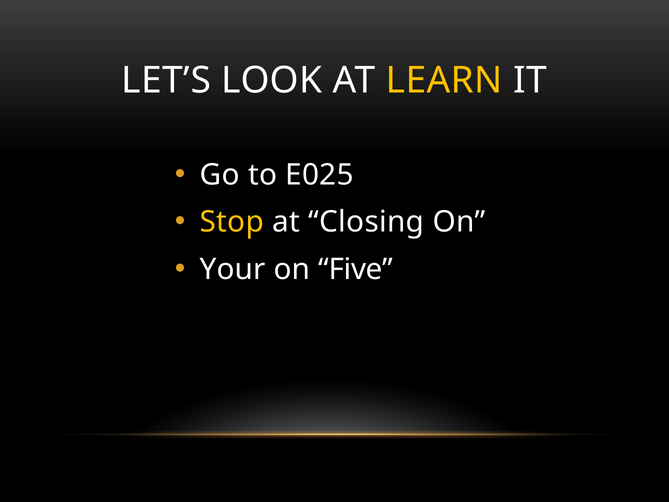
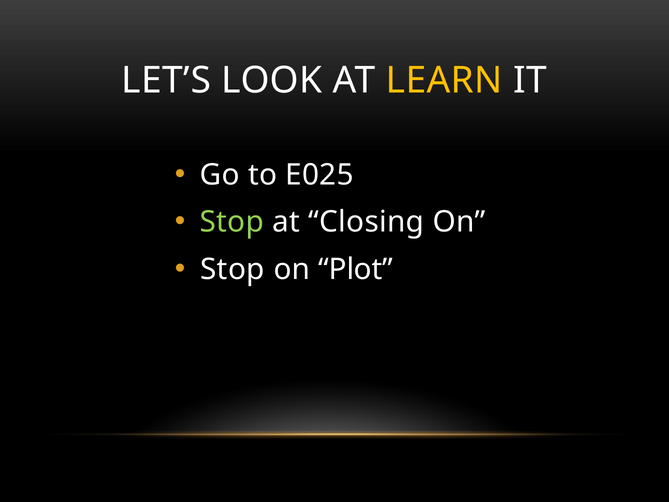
Stop colour: yellow -> light green (232, 222)
Your: Your -> Stop (232, 269)
Five: Five -> Plot (356, 269)
